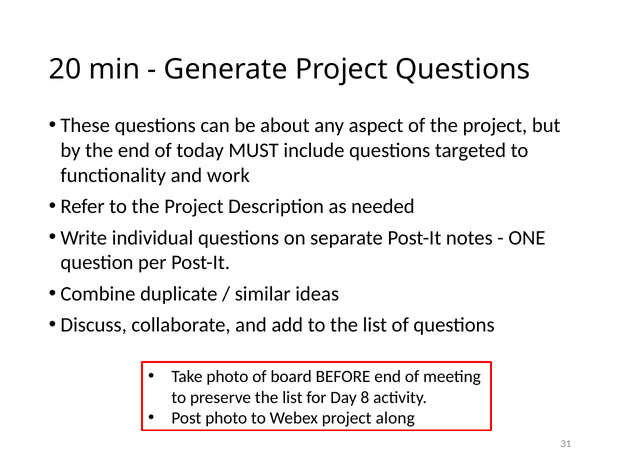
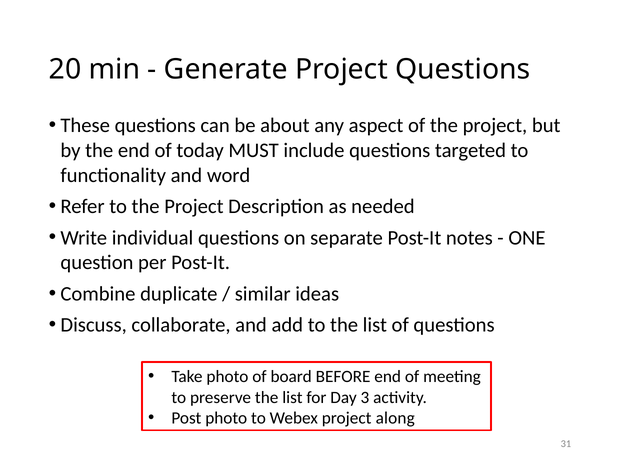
work: work -> word (229, 175)
8: 8 -> 3 (365, 397)
